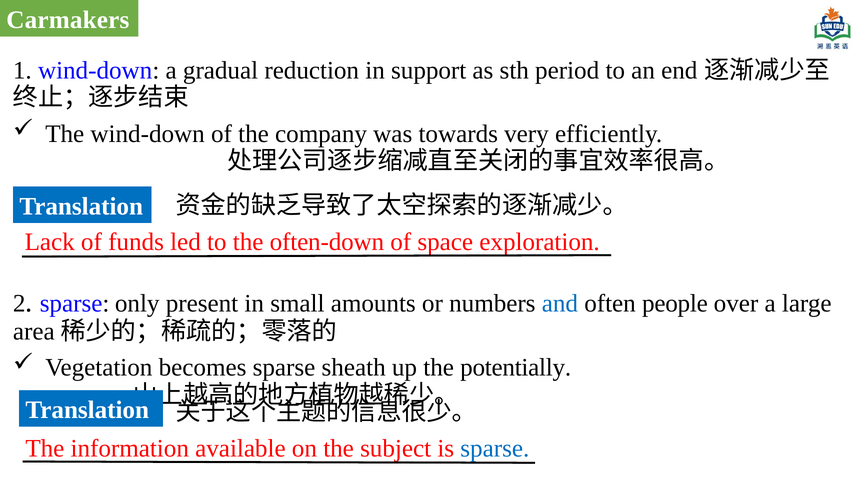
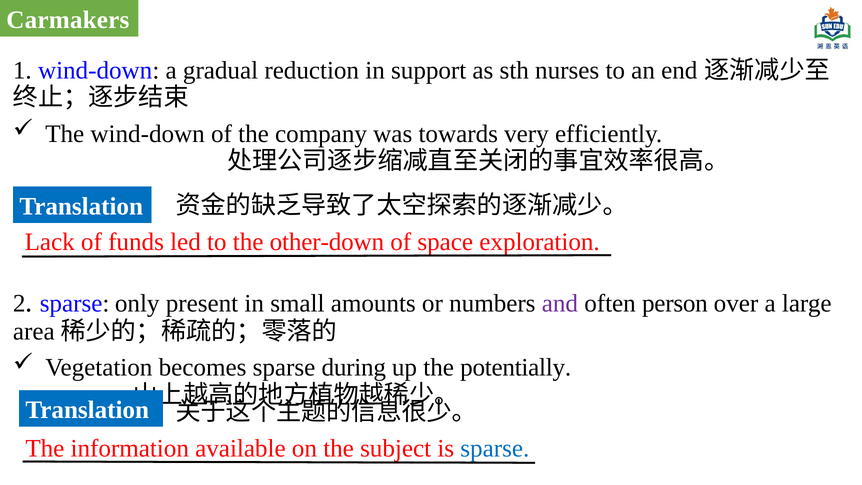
period: period -> nurses (567, 70)
often-down: often-down -> other-down (327, 242)
and colour: blue -> purple (560, 303)
people: people -> person (675, 303)
sheath: sheath -> during (354, 368)
